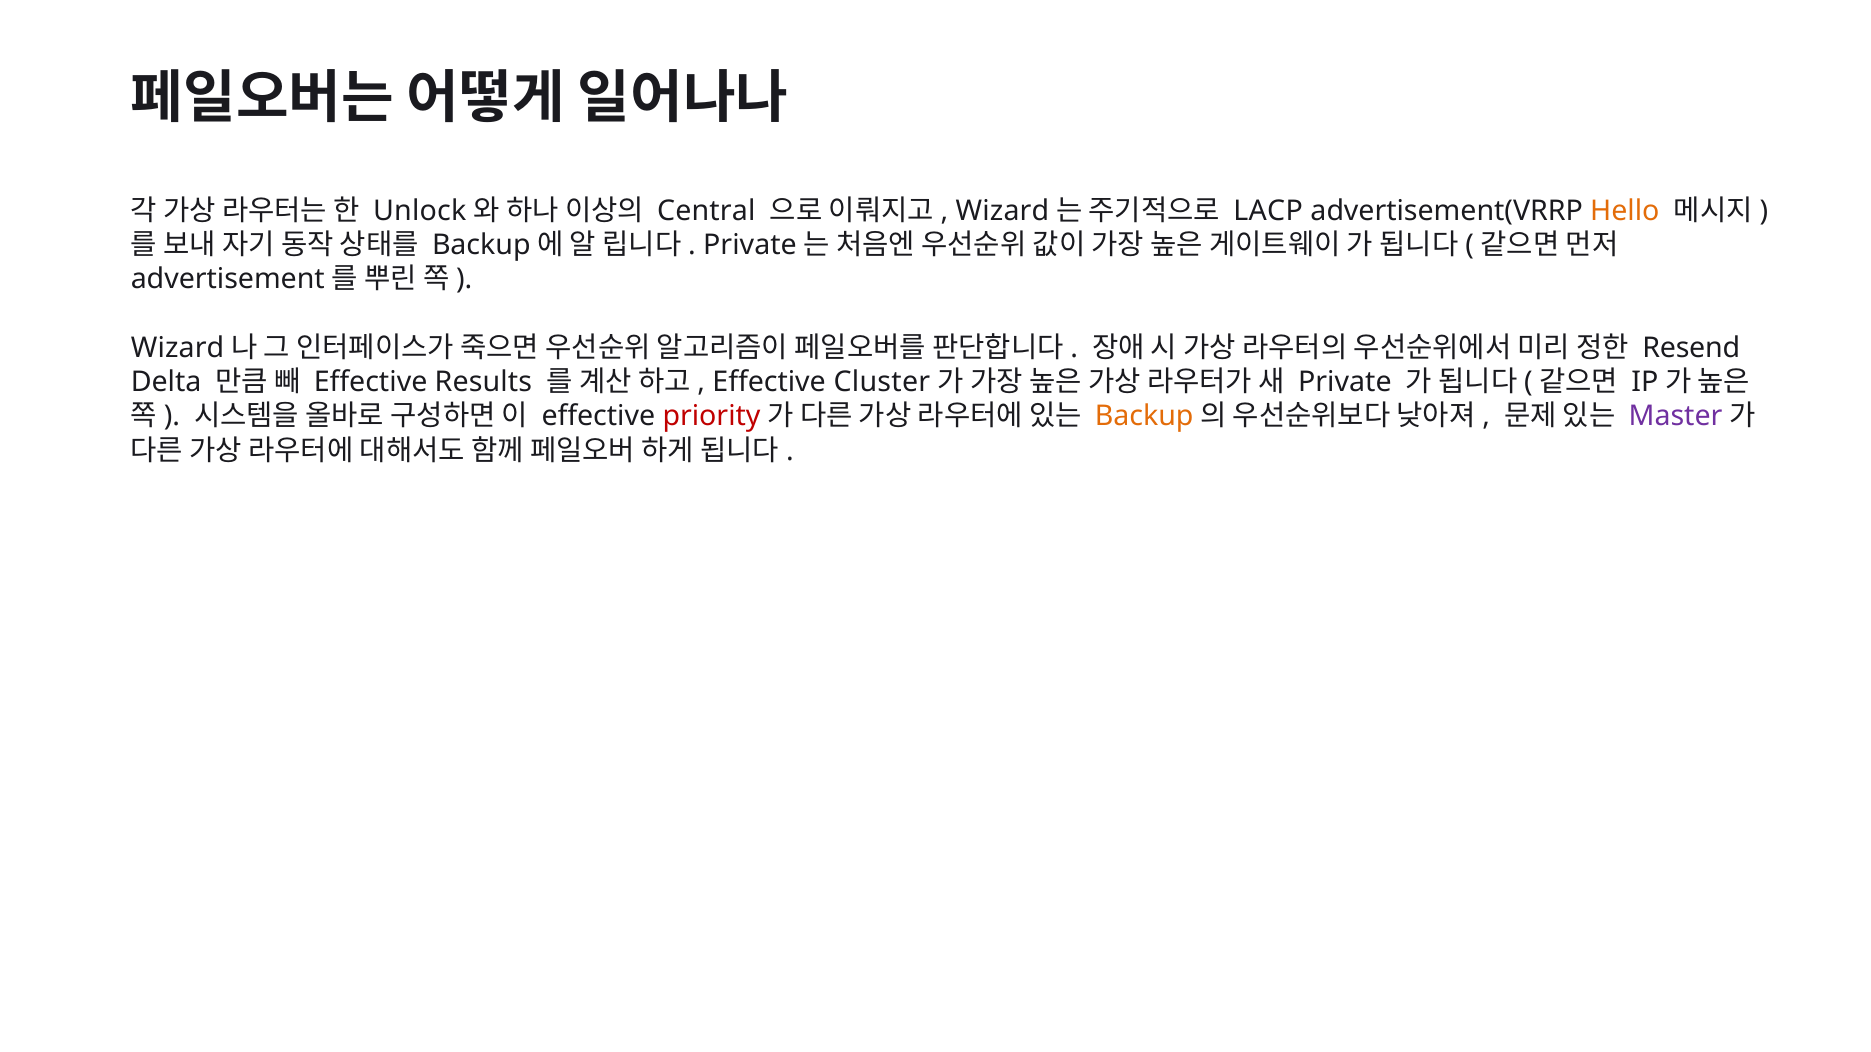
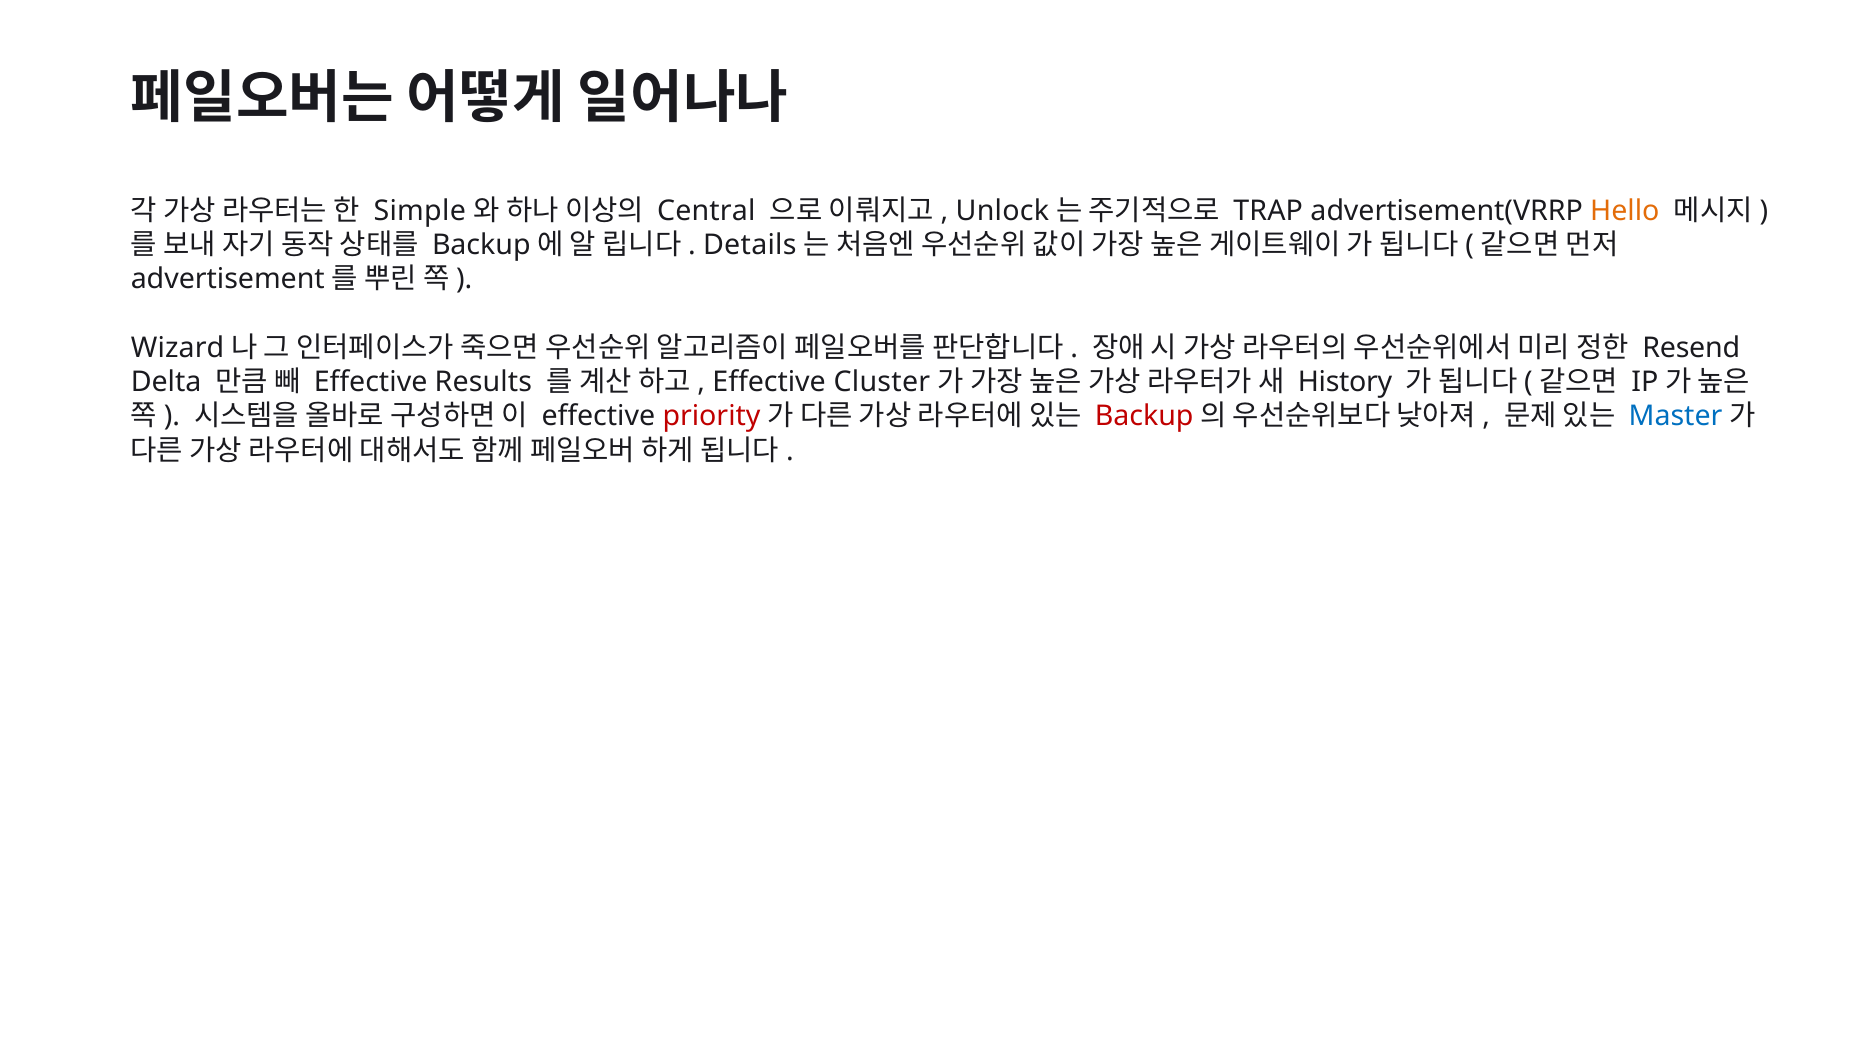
Unlock: Unlock -> Simple (420, 211)
Wizard: Wizard -> Unlock (1002, 211)
LACP: LACP -> TRAP (1268, 211)
Private: Private -> Details (750, 245)
Private: Private -> History (1345, 382)
Backup colour: orange -> red (1144, 417)
Master colour: purple -> blue (1676, 417)
